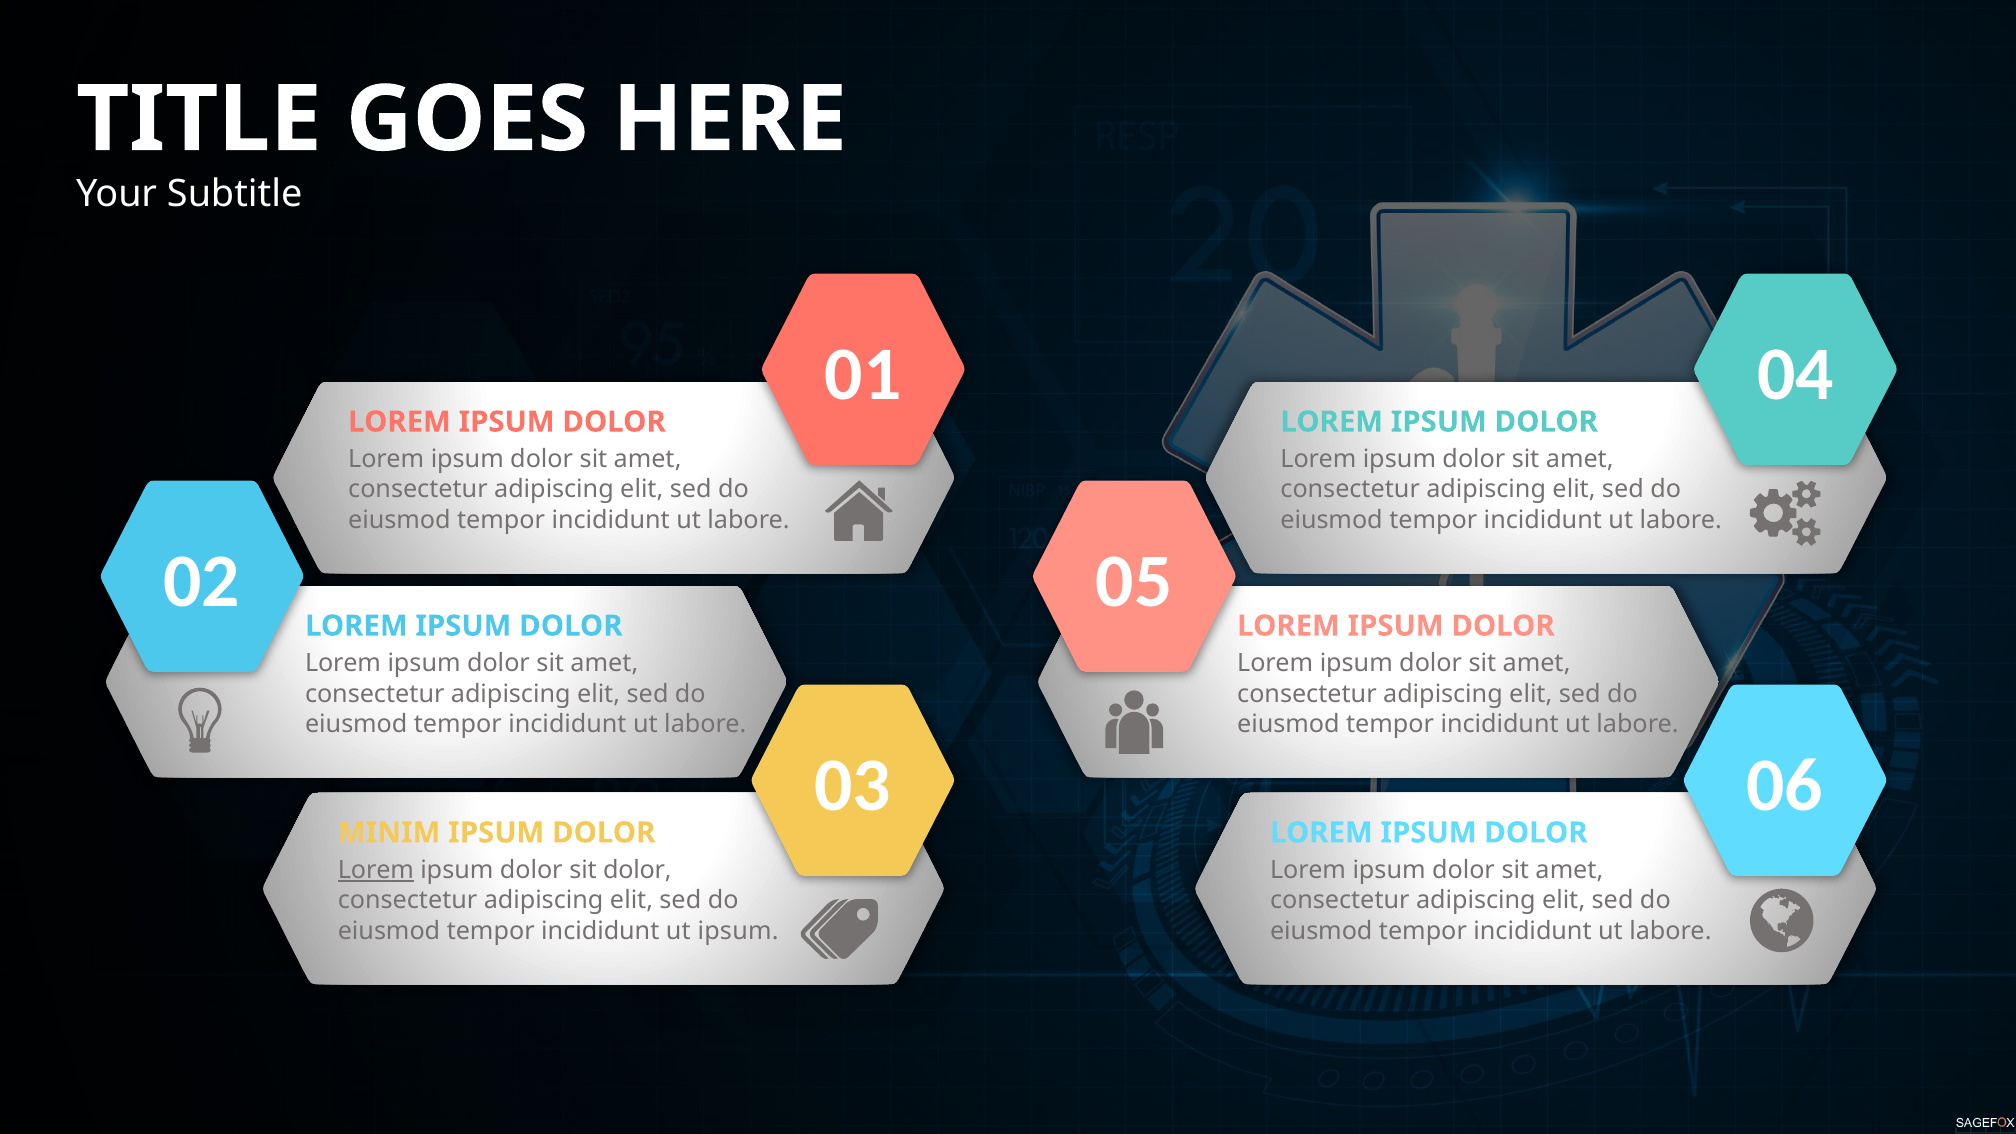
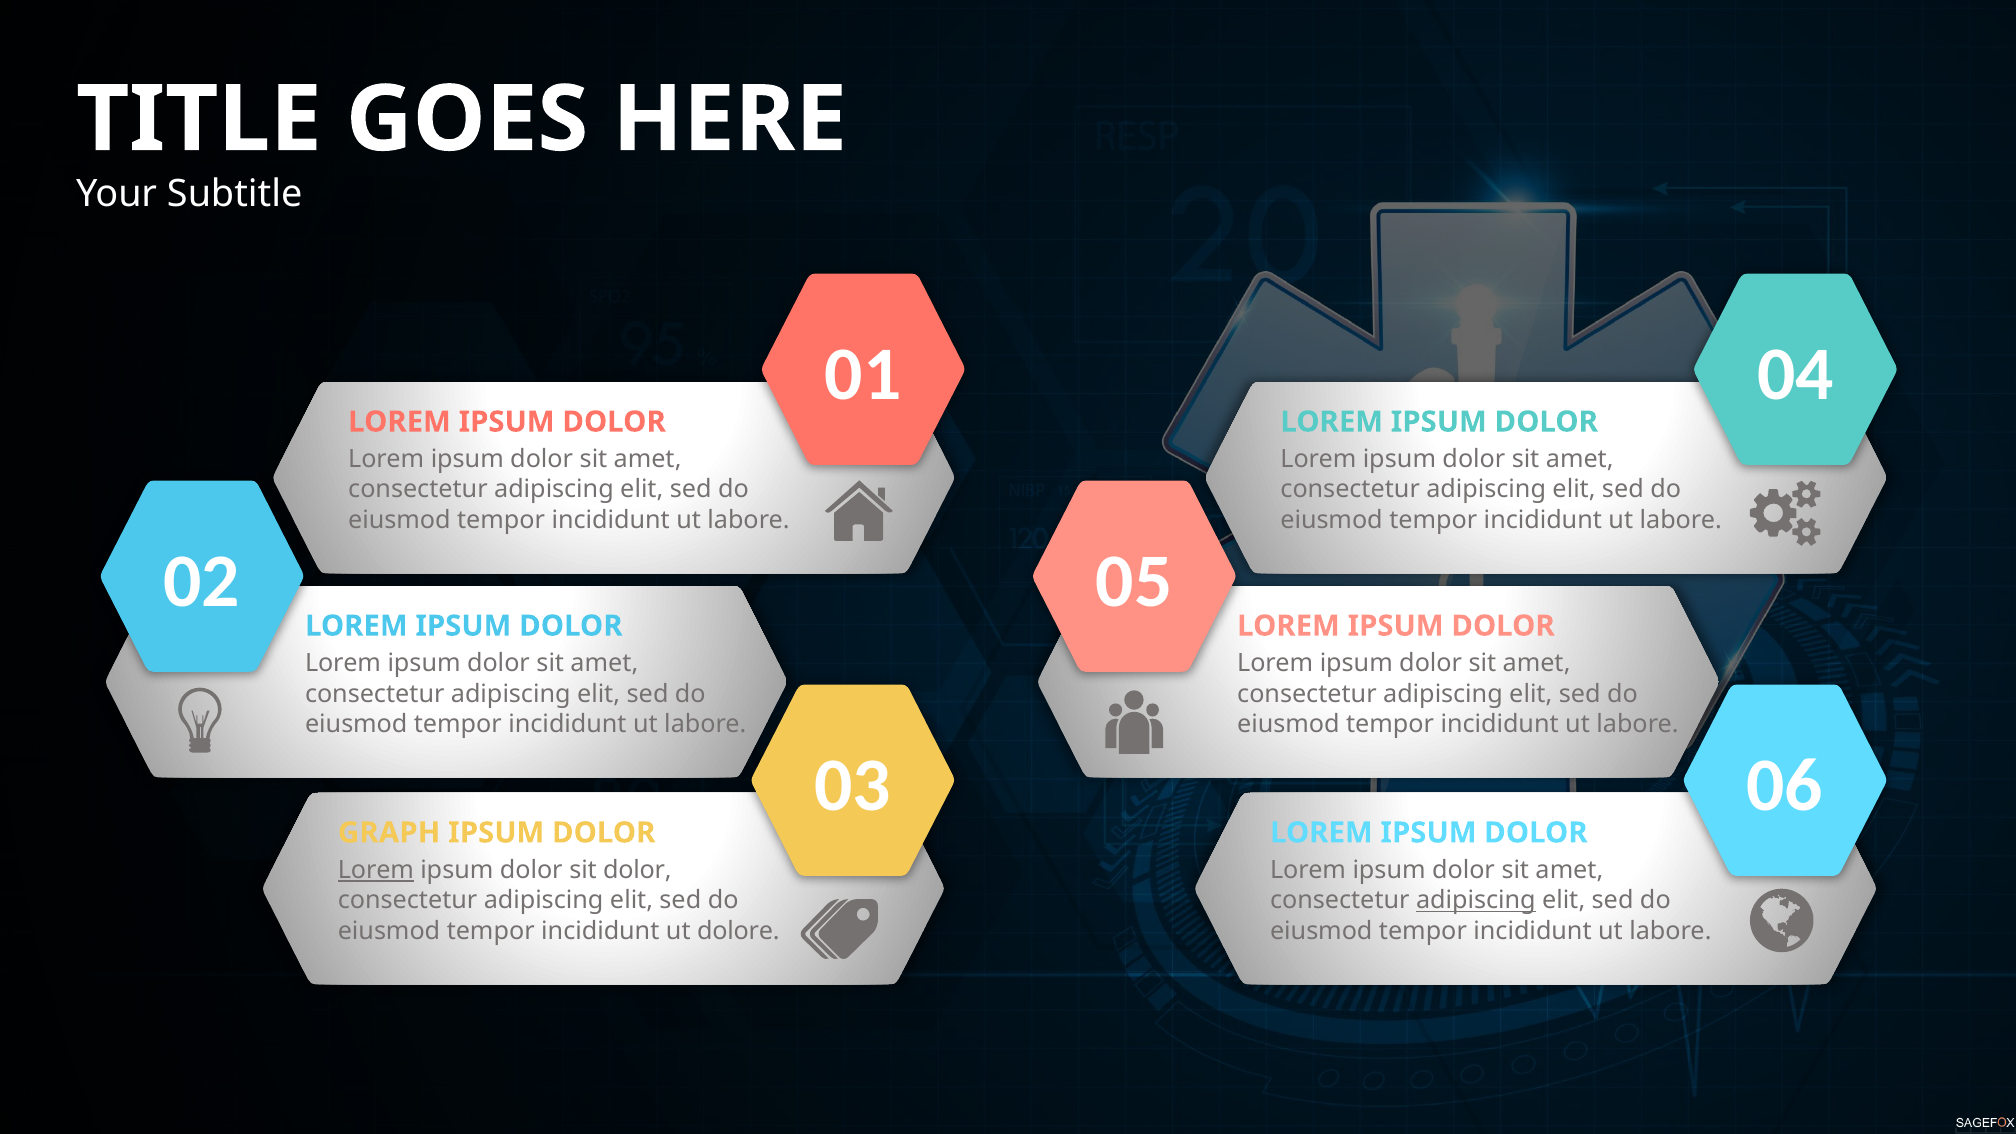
MINIM: MINIM -> GRAPH (389, 833)
adipiscing underline: none -> present (1476, 901)
ut ipsum: ipsum -> dolore (738, 931)
